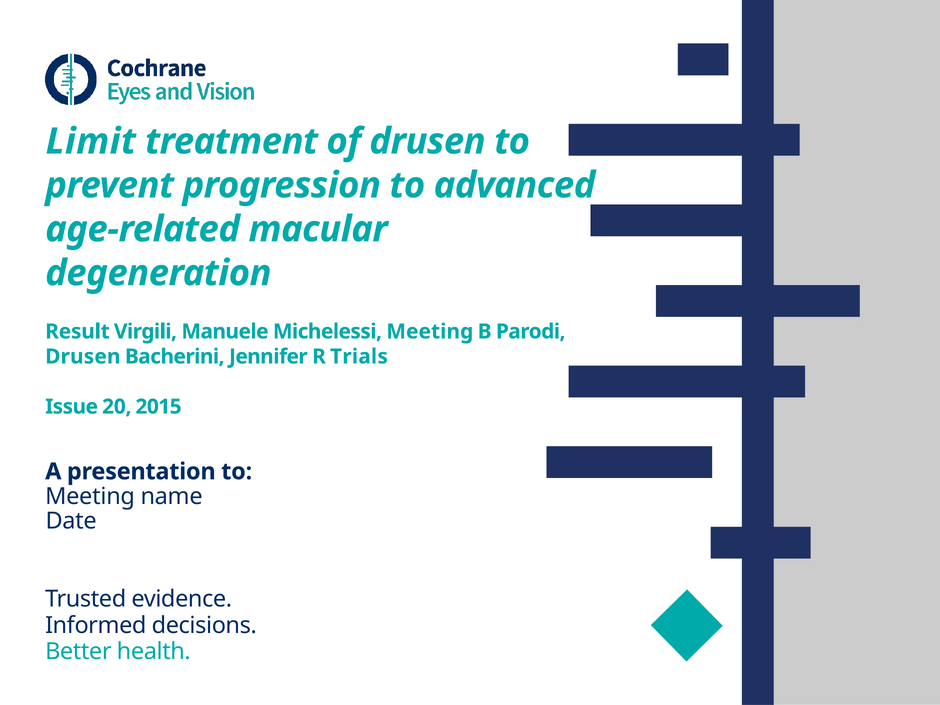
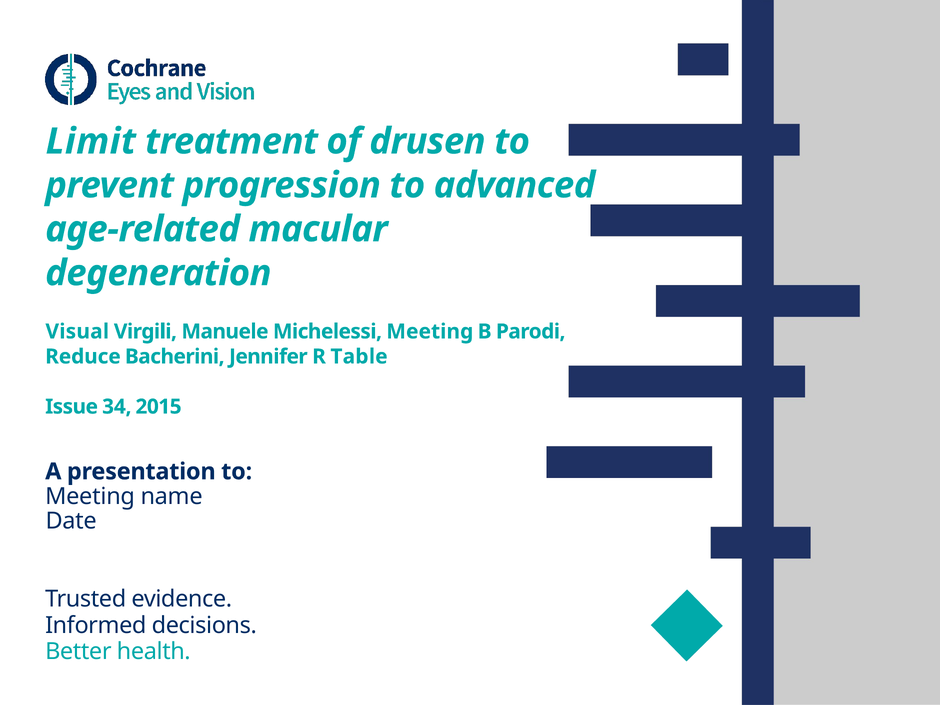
Result: Result -> Visual (77, 332)
Drusen: Drusen -> Reduce (83, 357)
Trials: Trials -> Table (359, 357)
20: 20 -> 34 (117, 407)
